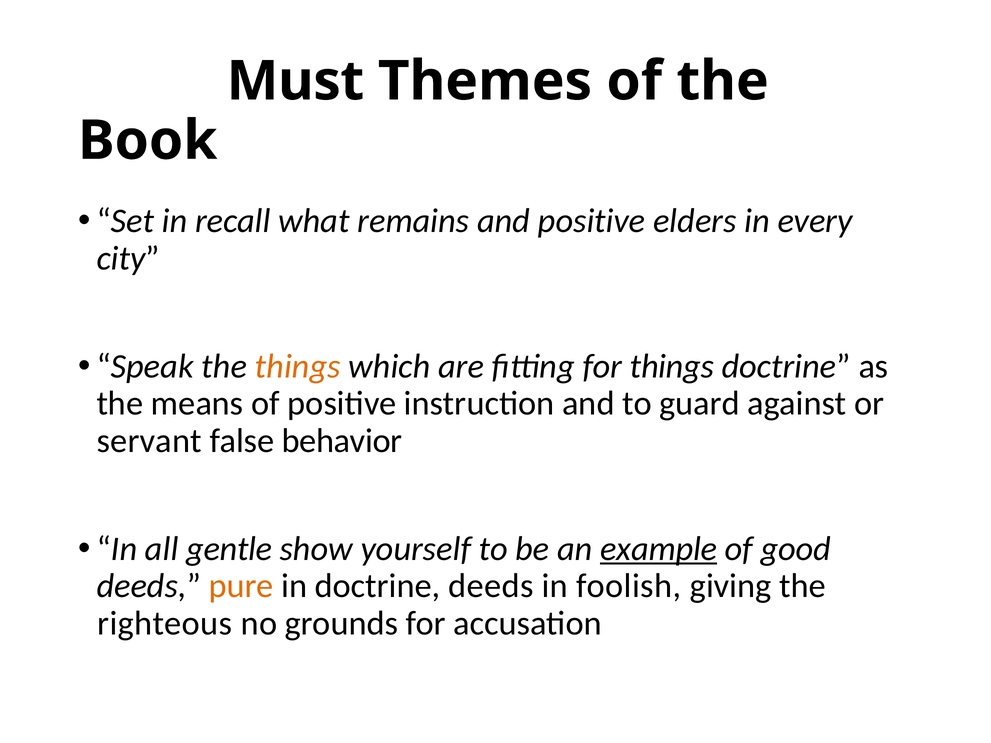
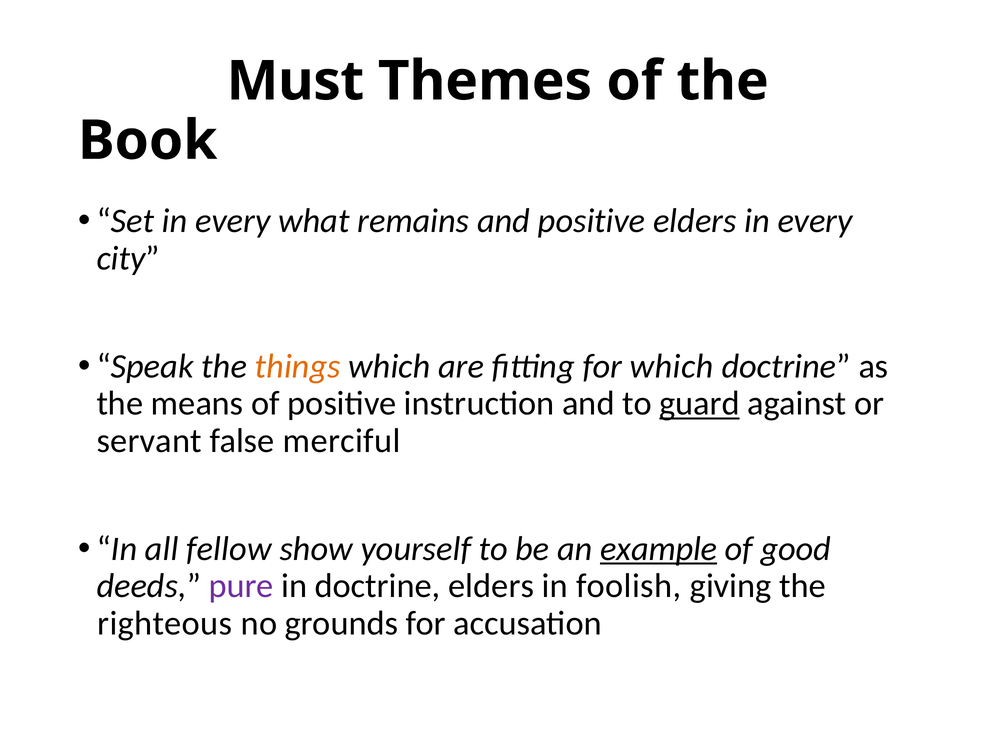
Set in recall: recall -> every (233, 221)
for things: things -> which (672, 367)
guard underline: none -> present (700, 404)
behavior: behavior -> merciful (342, 441)
gentle: gentle -> fellow (229, 549)
pure colour: orange -> purple (241, 586)
doctrine deeds: deeds -> elders (491, 586)
